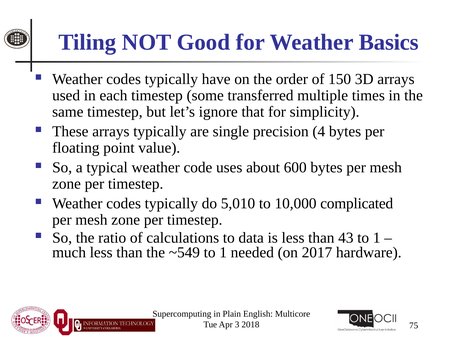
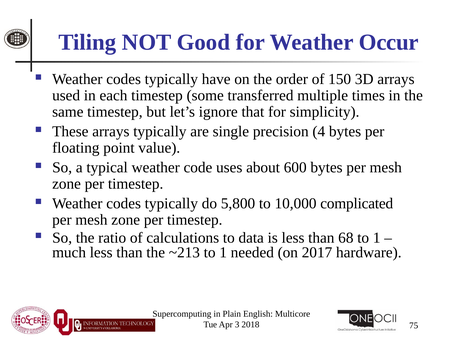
Basics: Basics -> Occur (389, 42)
5,010: 5,010 -> 5,800 (238, 203)
43: 43 -> 68 (346, 238)
~549: ~549 -> ~213 (184, 252)
